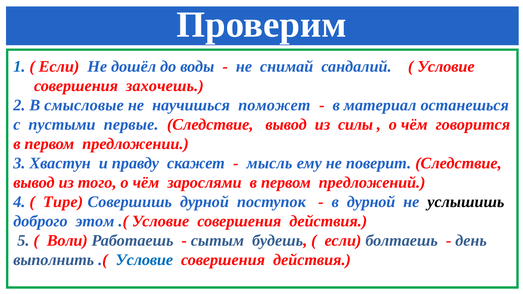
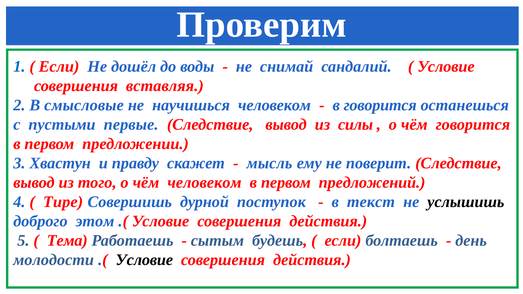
захочешь: захочешь -> вставляя (165, 86)
научишься поможет: поможет -> человеком (274, 105)
в материал: материал -> говорится (380, 105)
чём зарослями: зарослями -> человеком (204, 183)
в дурной: дурной -> текст (371, 202)
Воли: Воли -> Тема (67, 241)
выполнить: выполнить -> молодости (54, 260)
Условие colour: blue -> black (144, 260)
